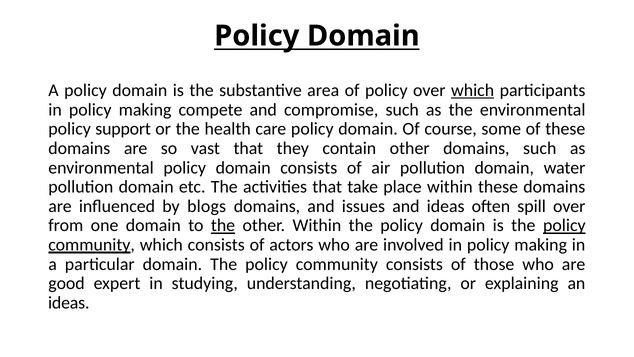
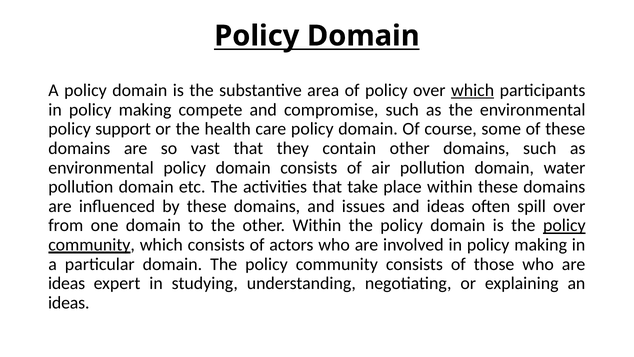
by blogs: blogs -> these (207, 206)
the underline: present -> none (223, 225)
good: good -> ideas (67, 283)
